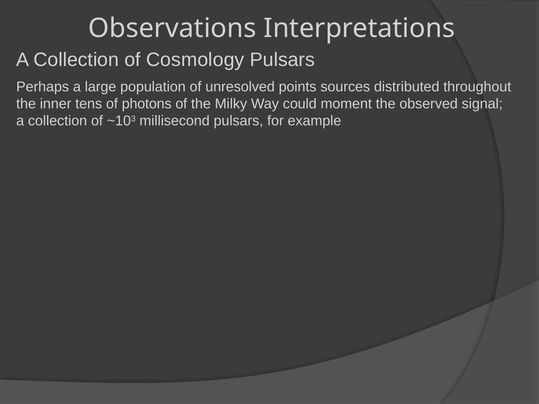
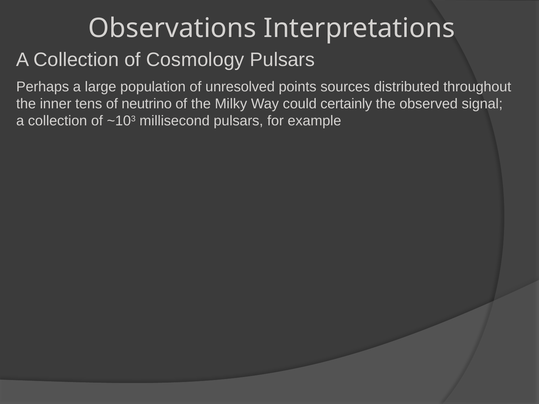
photons: photons -> neutrino (147, 104)
moment: moment -> certainly (346, 104)
